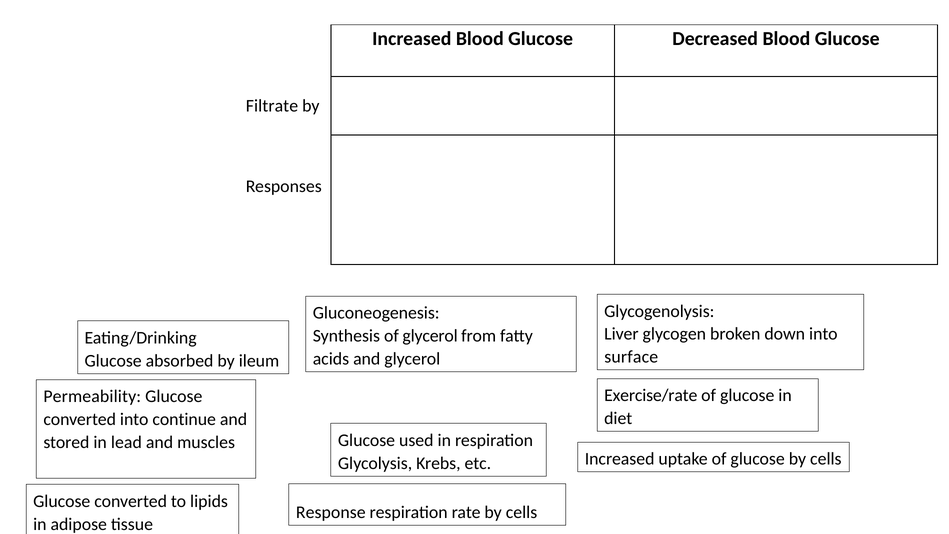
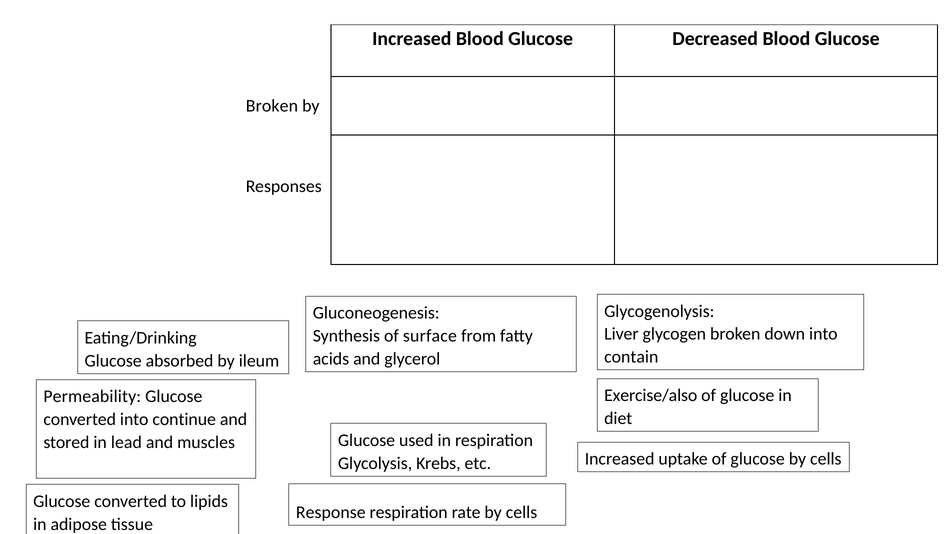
Filtrate: Filtrate -> Broken (272, 106)
of glycerol: glycerol -> surface (430, 336)
surface: surface -> contain (631, 357)
Exercise/rate: Exercise/rate -> Exercise/also (651, 395)
